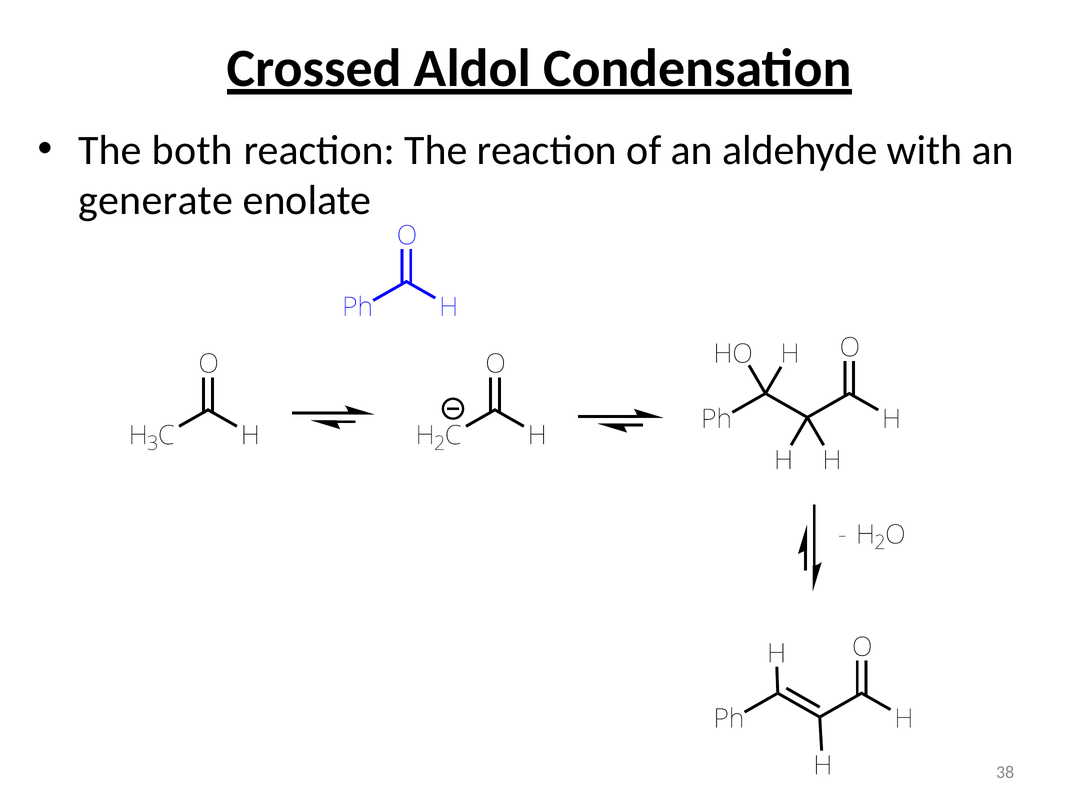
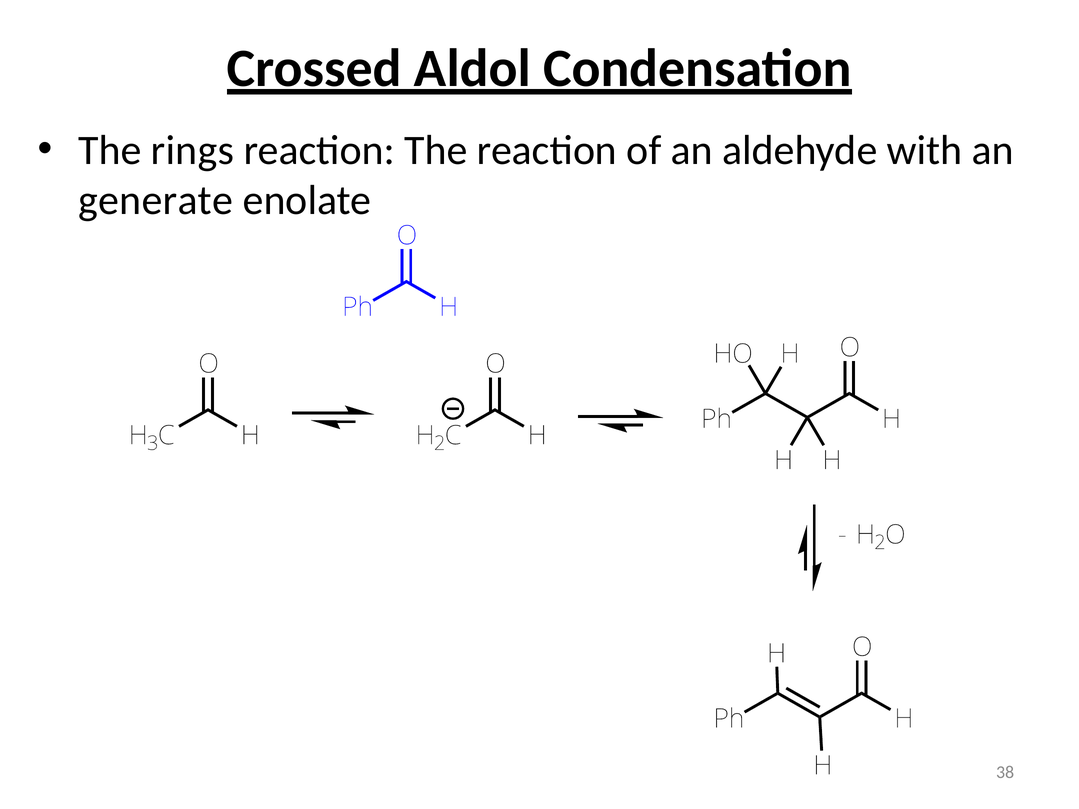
both: both -> rings (192, 150)
